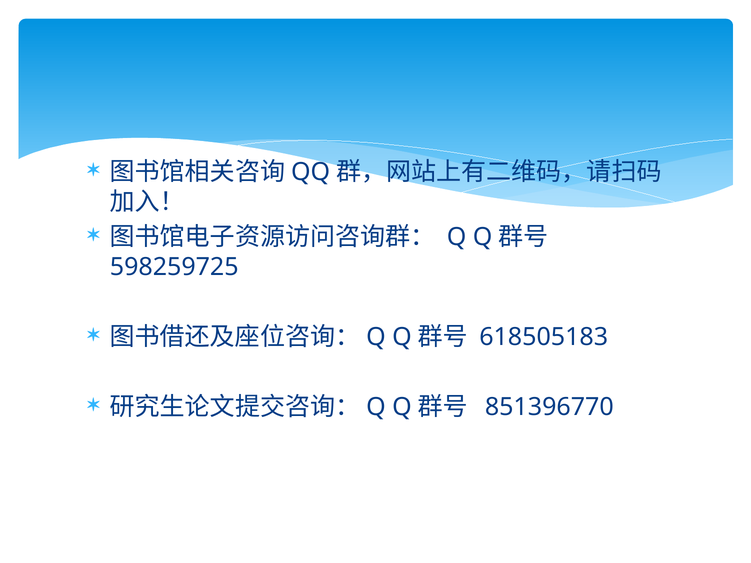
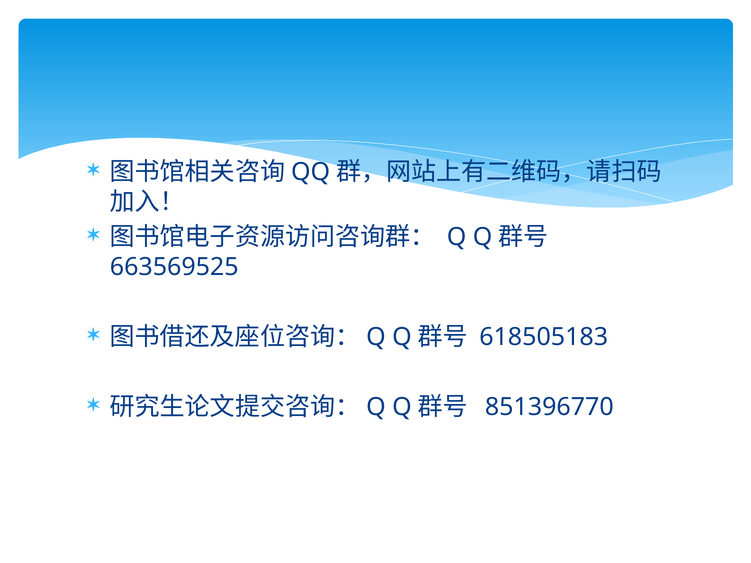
598259725: 598259725 -> 663569525 (174, 267)
